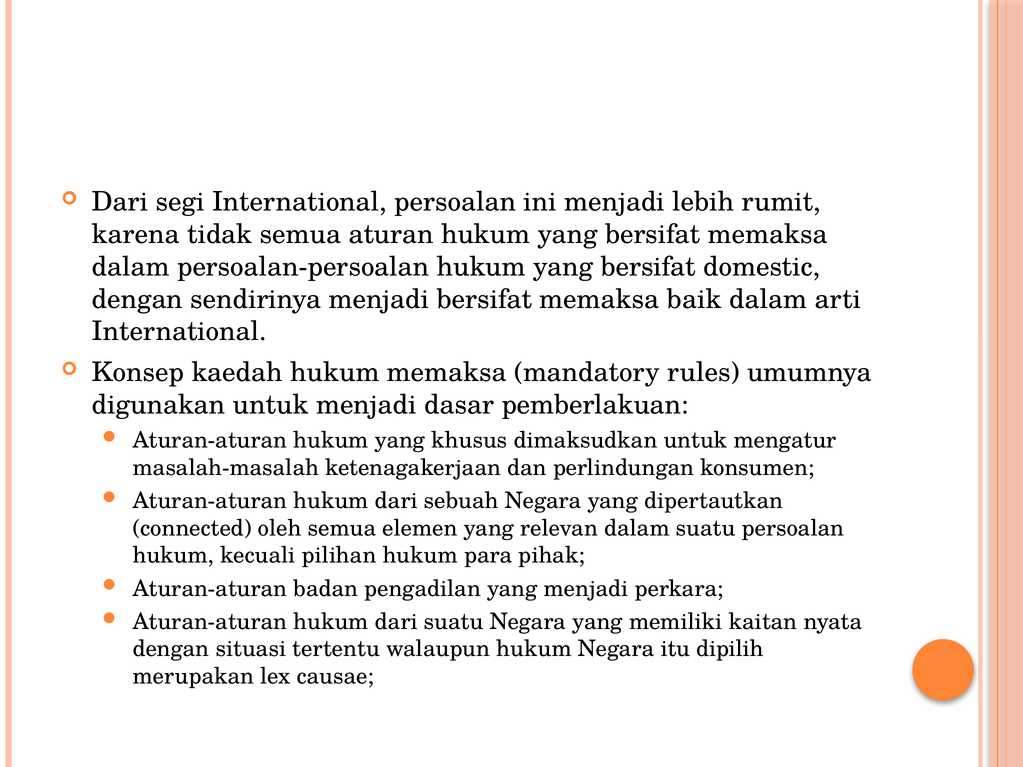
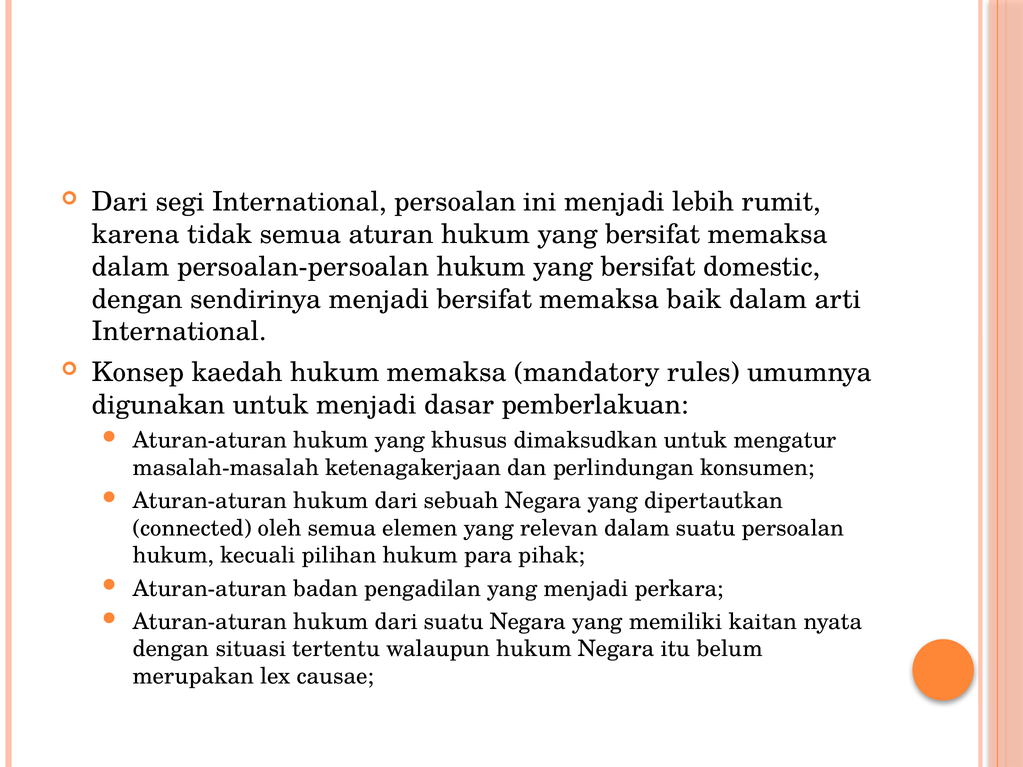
dipilih: dipilih -> belum (730, 649)
